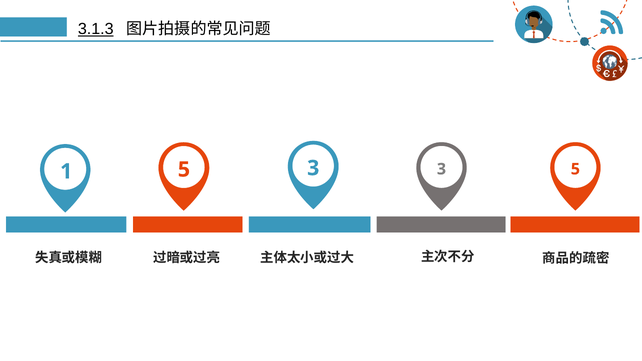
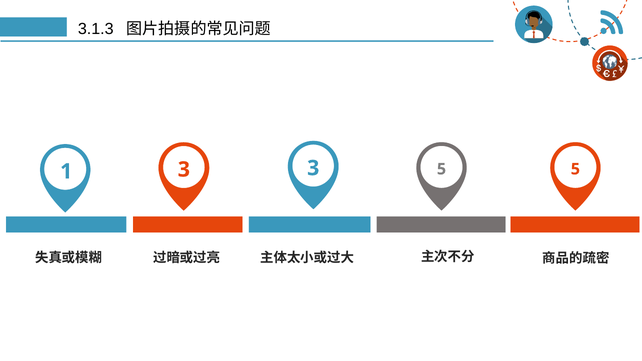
3.1.3 underline: present -> none (96, 29)
1 5: 5 -> 3 (184, 170)
3 3: 3 -> 5 (442, 169)
